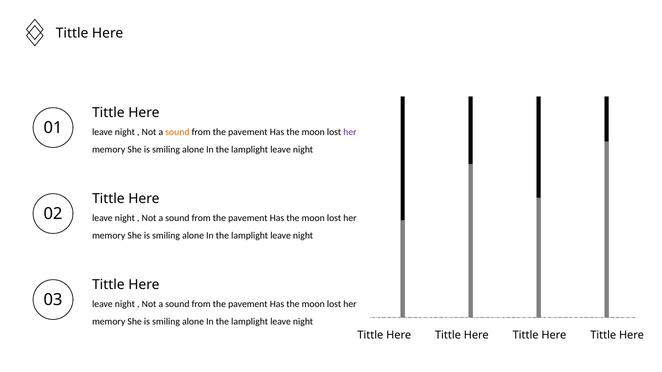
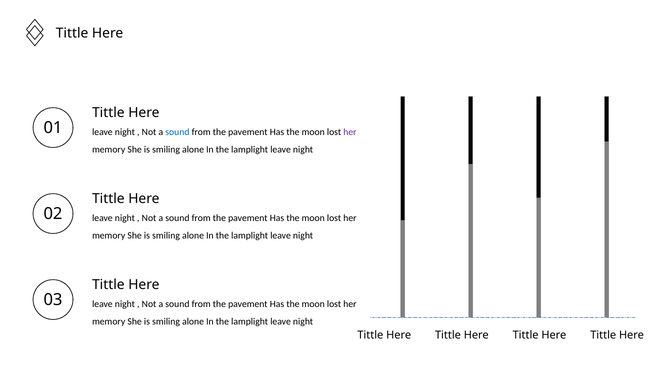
sound colour: orange -> blue (177, 132)
